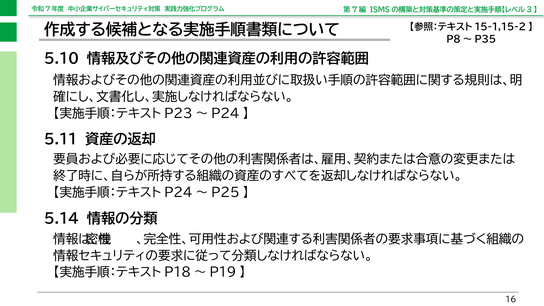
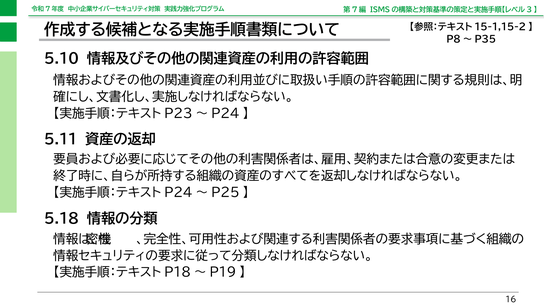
5.14: 5.14 -> 5.18 (61, 219)
